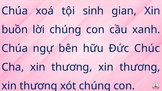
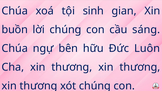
xanh: xanh -> sáng (146, 30)
Chúc: Chúc -> Luôn (147, 48)
